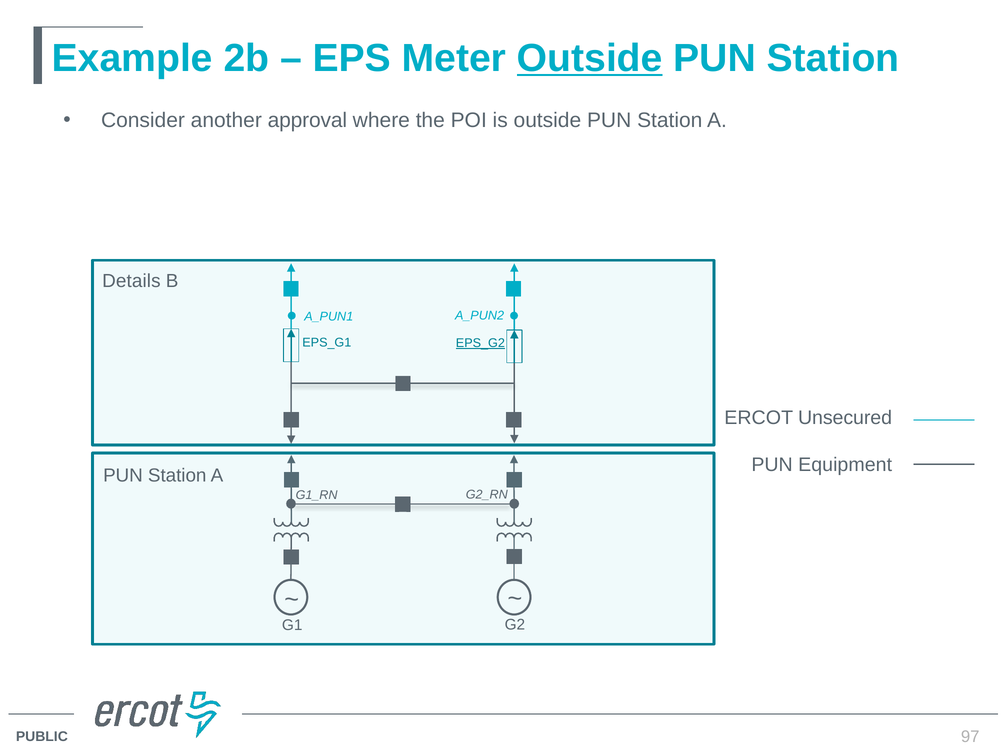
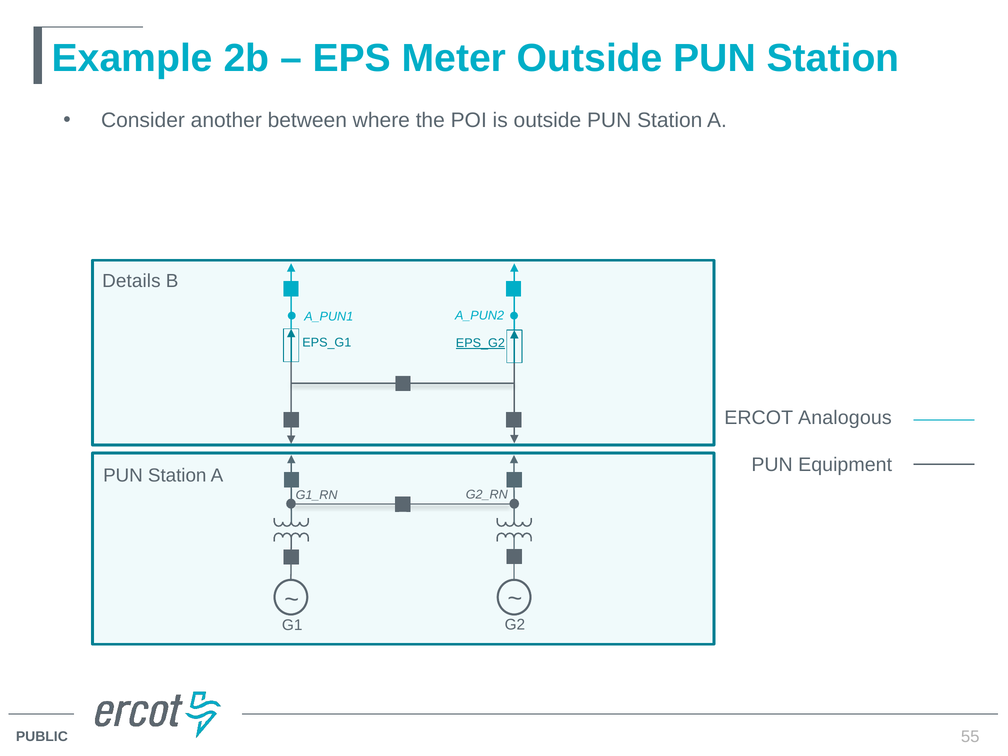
Outside underline: present -> none (590, 58)
approval: approval -> between (307, 120)
Unsecured: Unsecured -> Analogous (845, 418)
97: 97 -> 55 (970, 737)
